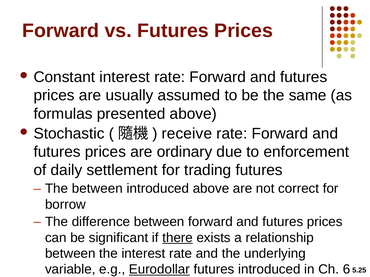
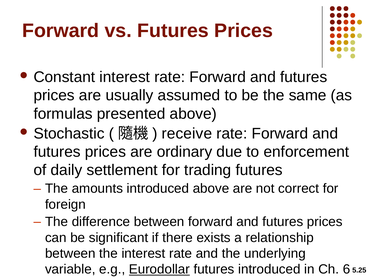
The between: between -> amounts (97, 189)
borrow: borrow -> foreign (65, 205)
there underline: present -> none (178, 238)
